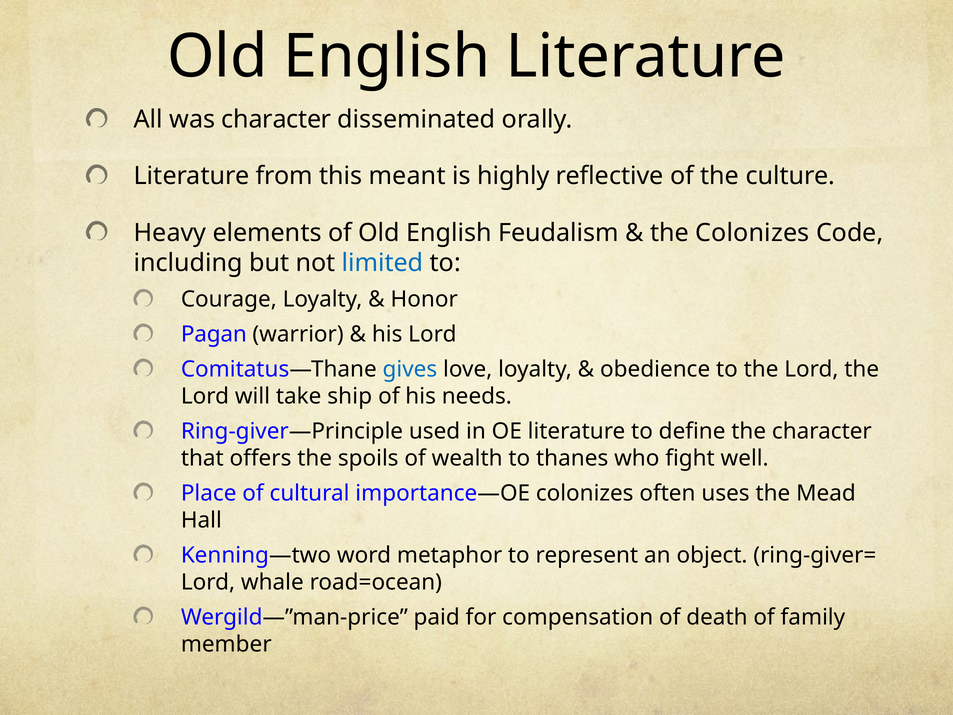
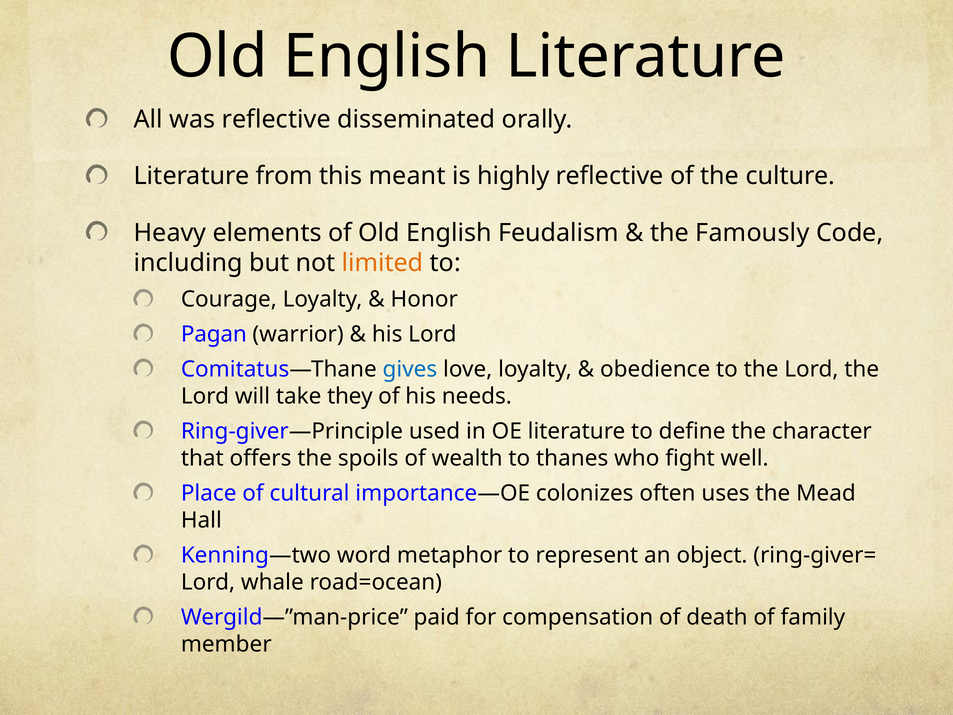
was character: character -> reflective (276, 119)
the Colonizes: Colonizes -> Famously (752, 233)
limited colour: blue -> orange (383, 263)
ship: ship -> they (350, 396)
